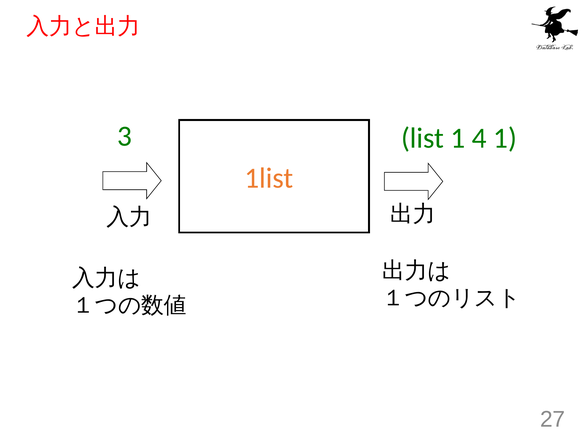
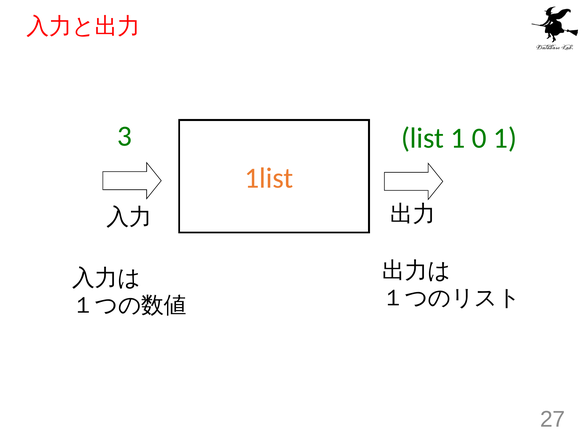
4: 4 -> 0 (479, 138)
